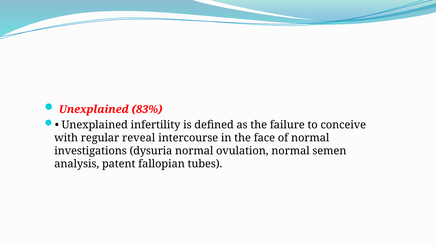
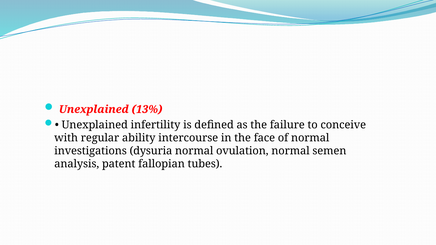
83%: 83% -> 13% (147, 109)
reveal: reveal -> ability (139, 138)
